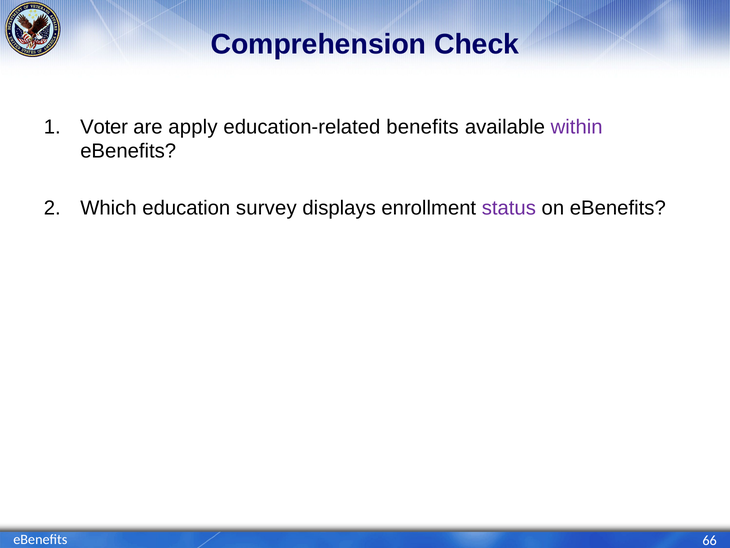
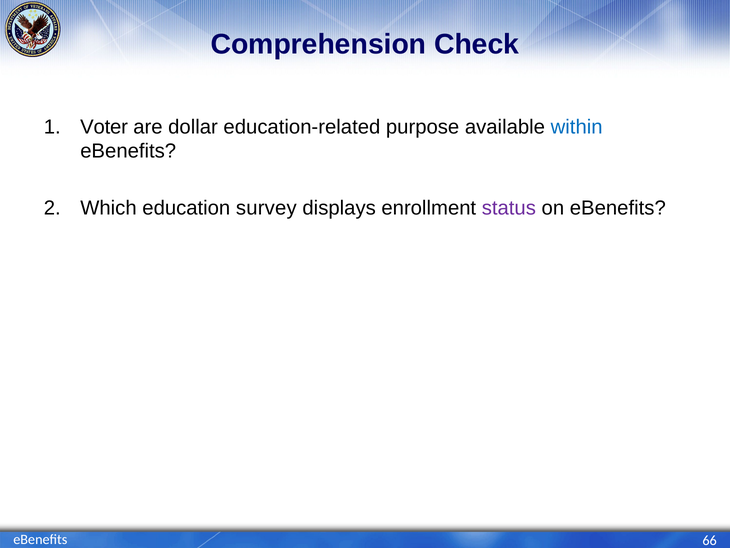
apply: apply -> dollar (193, 127)
benefits: benefits -> purpose (423, 127)
within colour: purple -> blue (577, 127)
